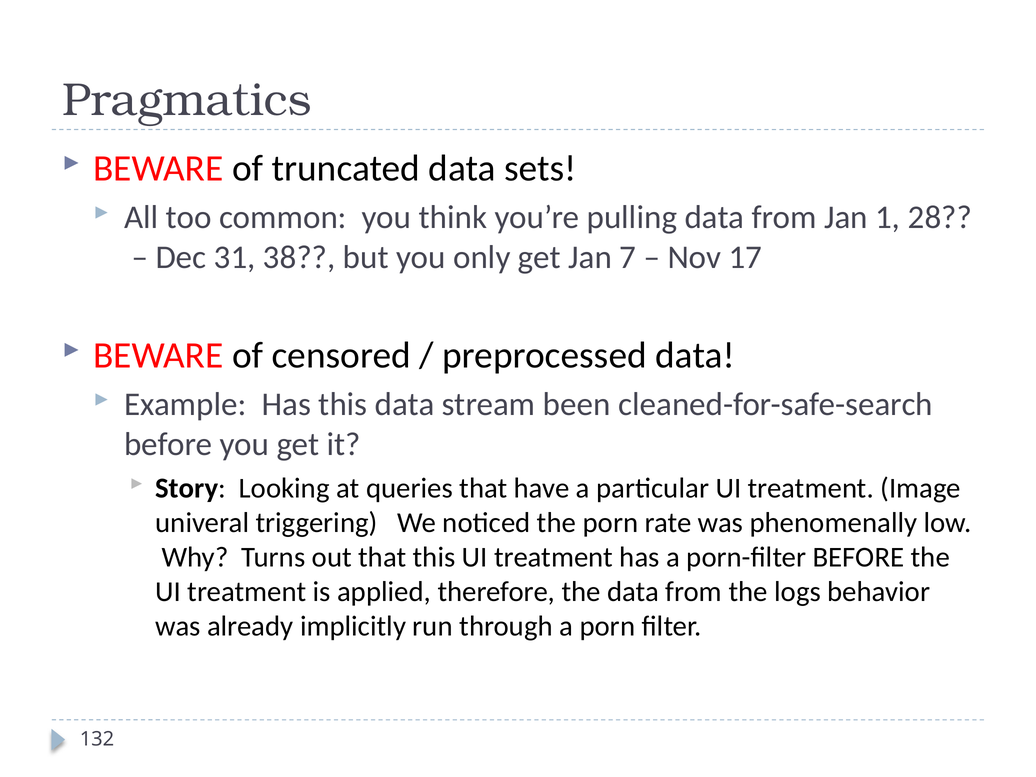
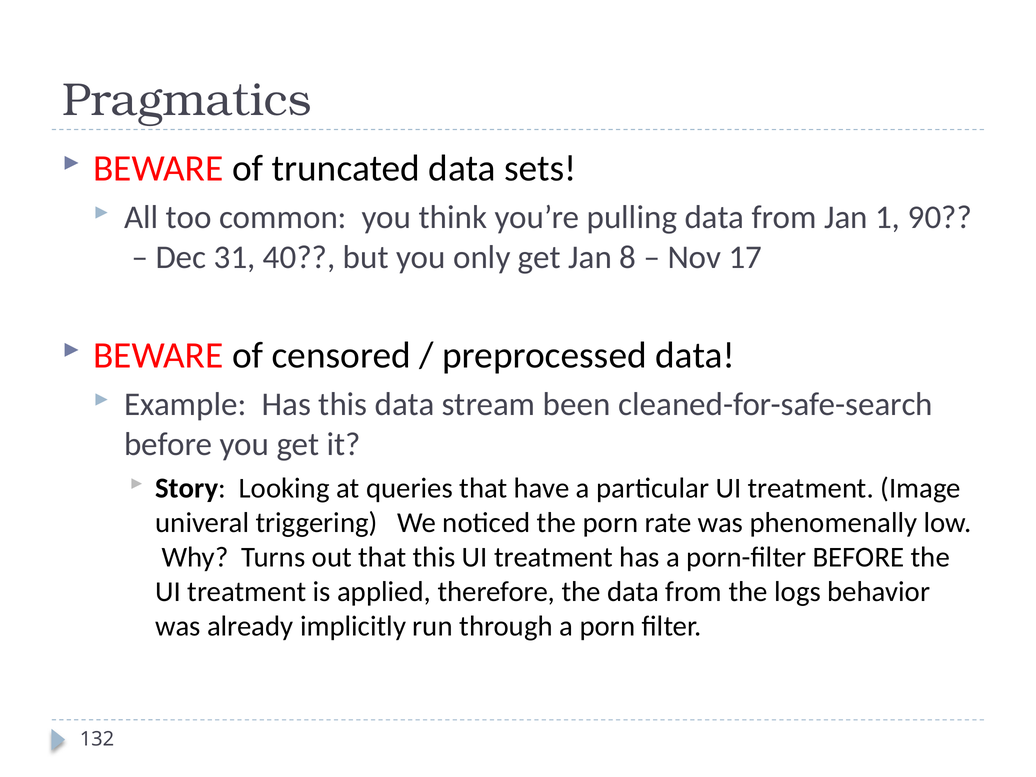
28: 28 -> 90 (940, 218)
38: 38 -> 40 (299, 257)
7: 7 -> 8 (628, 257)
